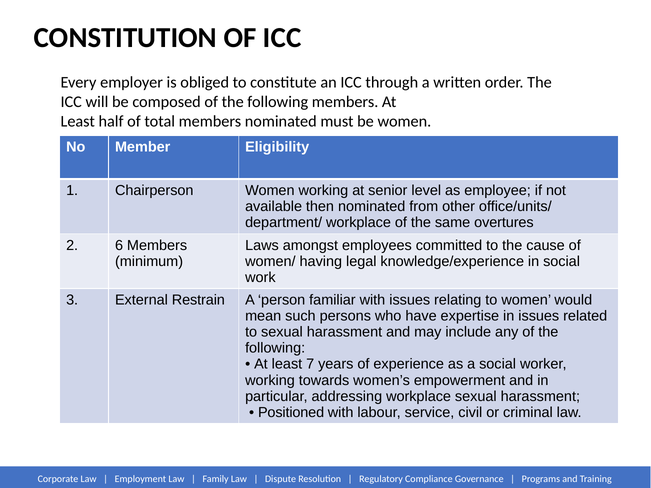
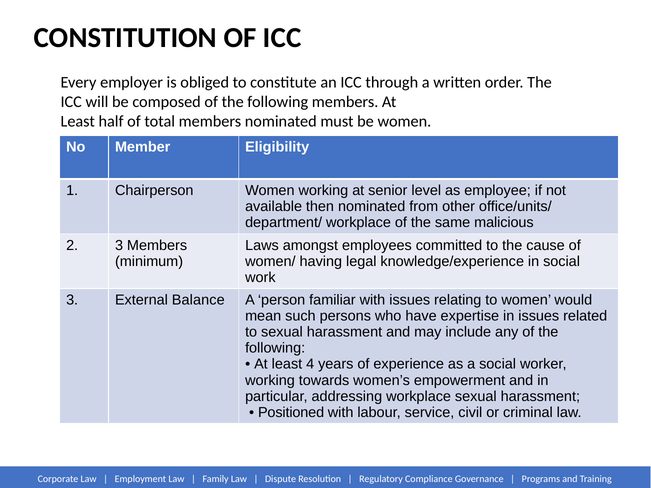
overtures: overtures -> malicious (504, 223)
2 6: 6 -> 3 (119, 245)
Restrain: Restrain -> Balance (198, 300)
7: 7 -> 4 (310, 364)
